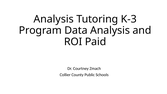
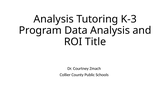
Paid: Paid -> Title (96, 42)
